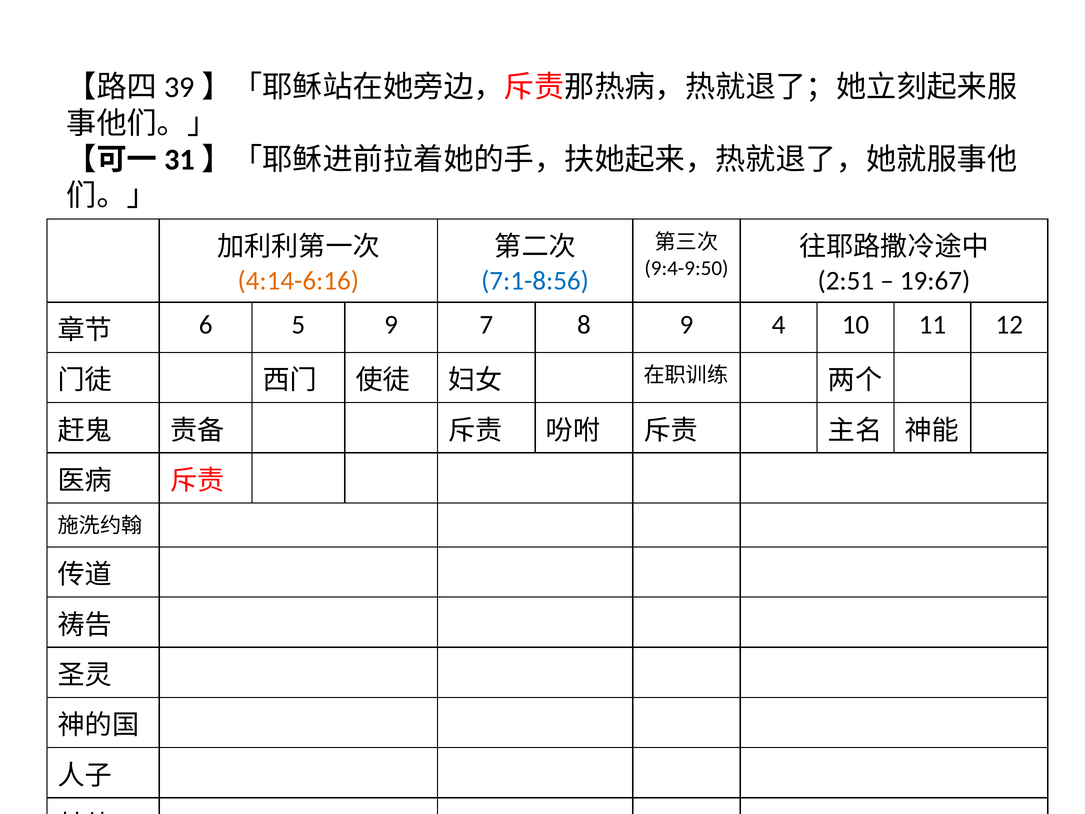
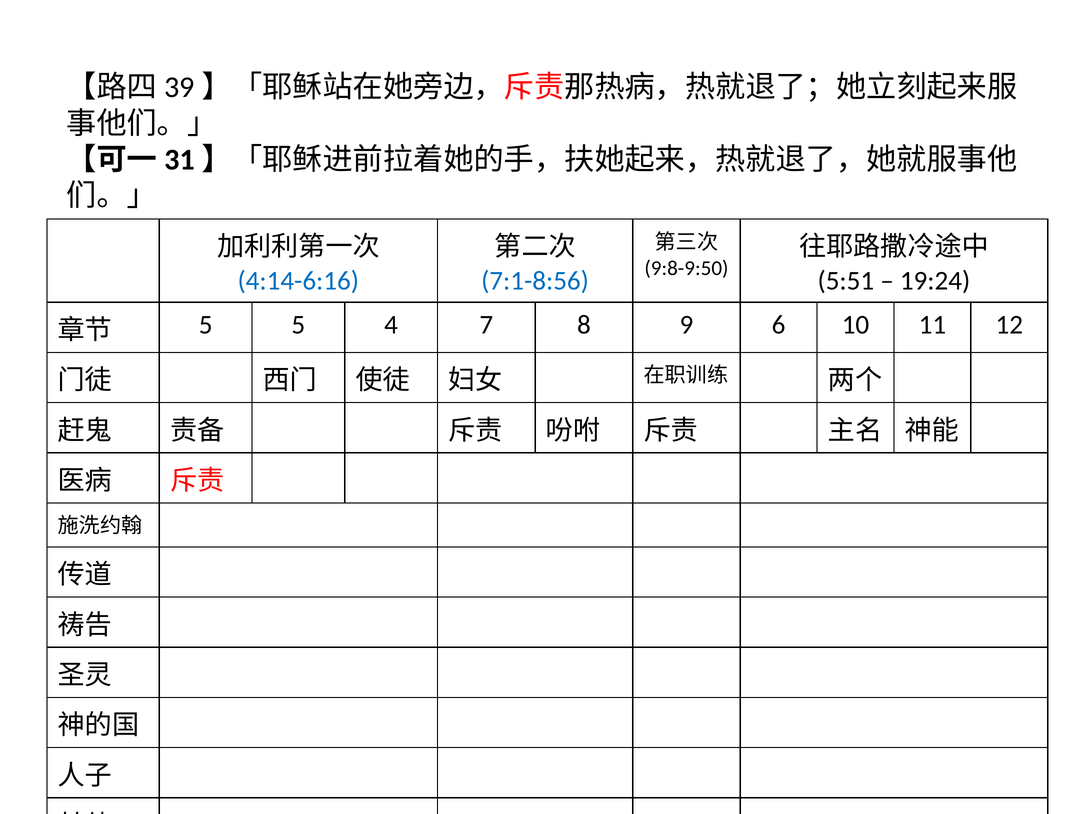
9:4-9:50: 9:4-9:50 -> 9:8-9:50 (686, 268)
4:14-6:16 colour: orange -> blue (298, 280)
2:51: 2:51 -> 5:51 (846, 280)
19:67: 19:67 -> 19:24 (935, 280)
6: 6 -> 5 (206, 324)
5 9: 9 -> 4 (391, 324)
4: 4 -> 6 (779, 324)
